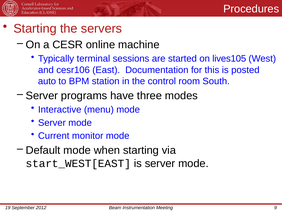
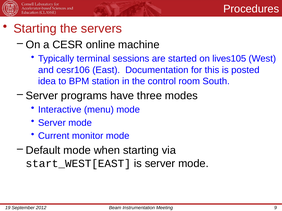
auto: auto -> idea (47, 81)
